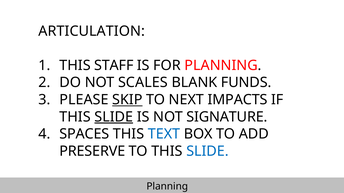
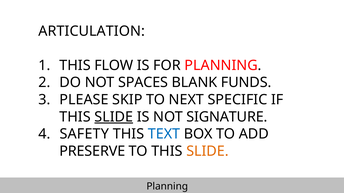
STAFF: STAFF -> FLOW (114, 66)
SCALES: SCALES -> SPACES (143, 83)
SKIP underline: present -> none (127, 100)
IMPACTS: IMPACTS -> SPECIFIC (238, 100)
SPACES: SPACES -> SAFETY (84, 134)
SLIDE colour: blue -> orange (208, 152)
